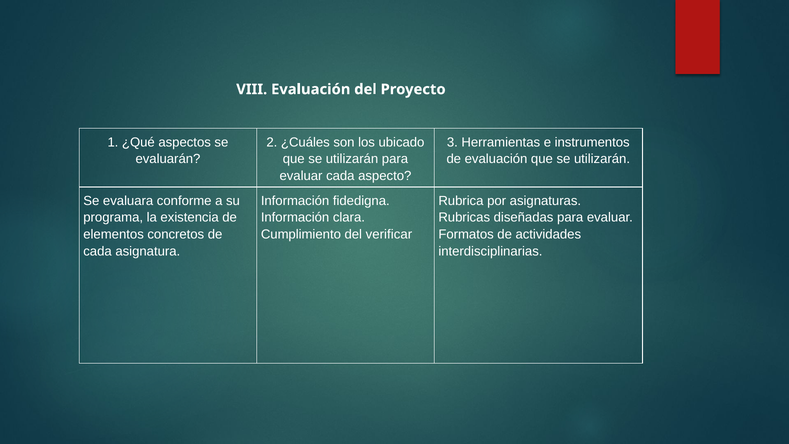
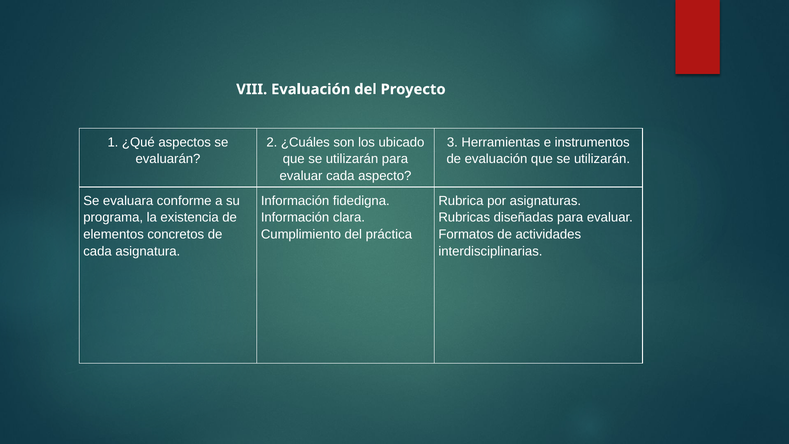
verificar: verificar -> práctica (389, 234)
